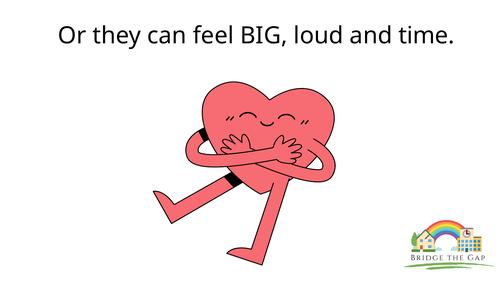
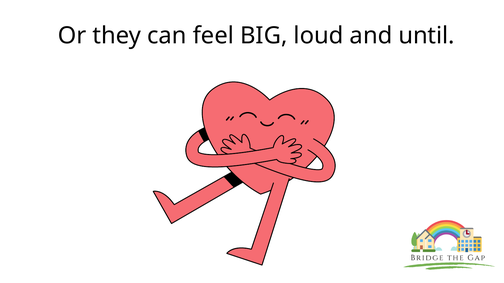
time: time -> until (426, 36)
